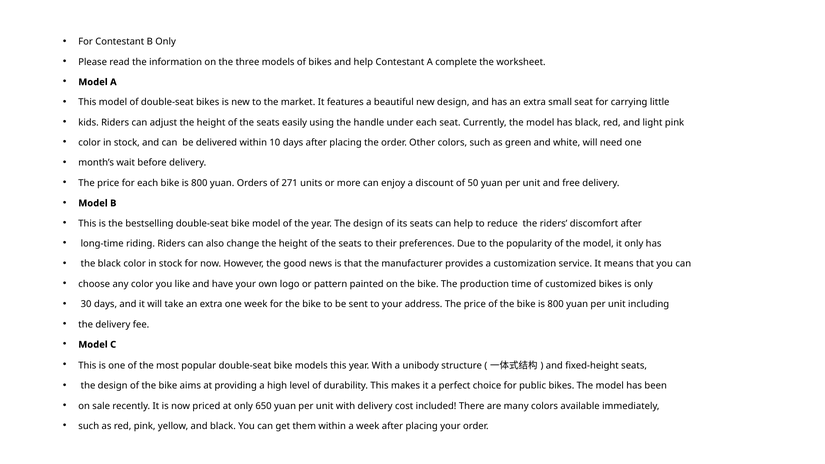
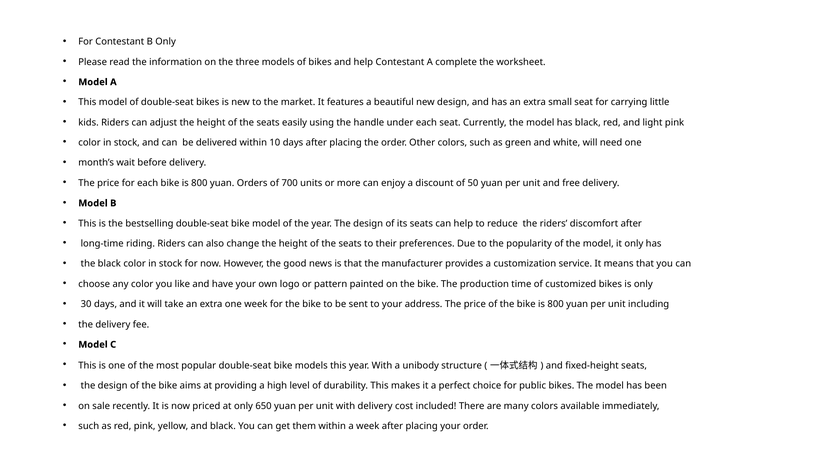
271: 271 -> 700 (290, 183)
